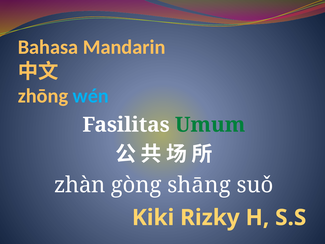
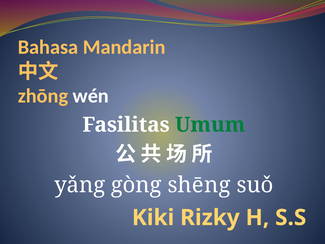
wén colour: light blue -> white (91, 96)
zhàn: zhàn -> yǎng (80, 185)
shāng: shāng -> shēng (199, 185)
